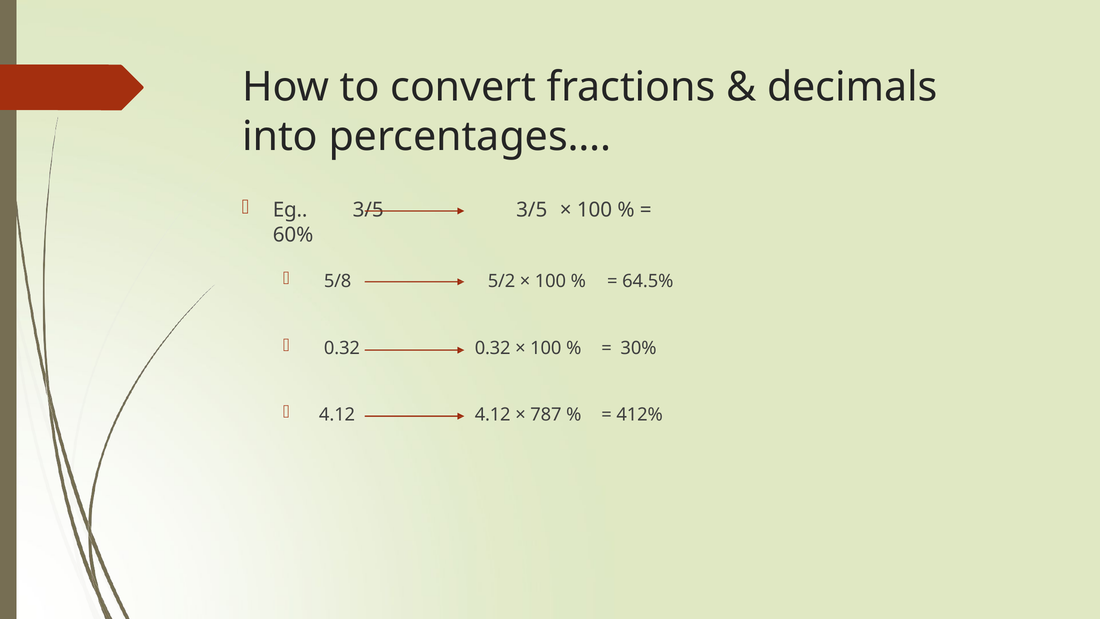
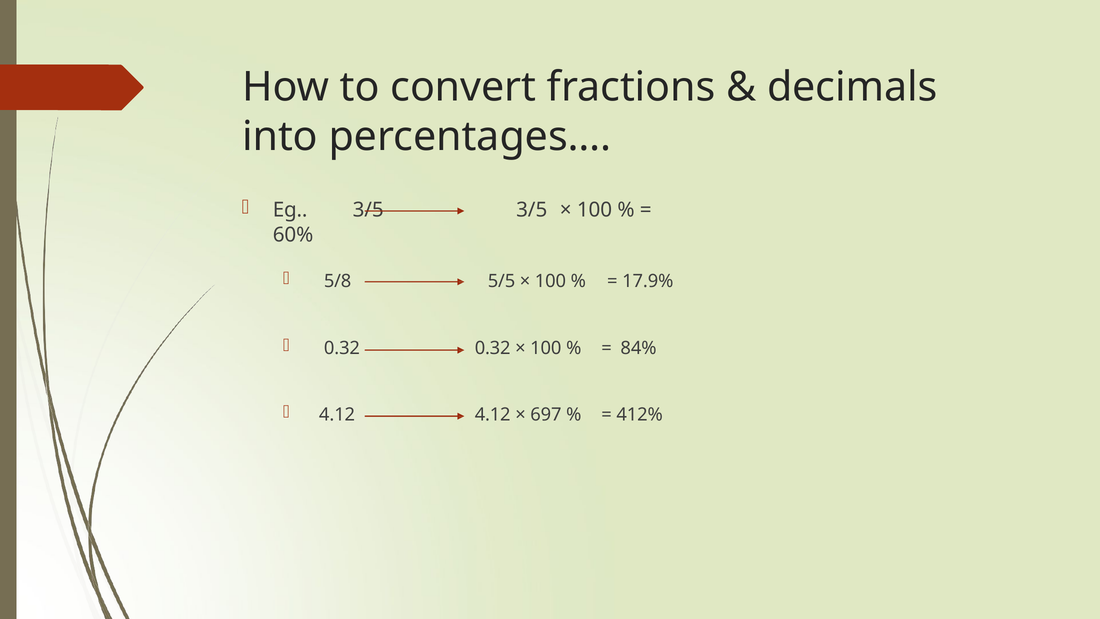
5/2: 5/2 -> 5/5 (502, 281)
64.5%: 64.5% -> 17.9% (648, 281)
30%: 30% -> 84% (639, 348)
787: 787 -> 697 (546, 415)
